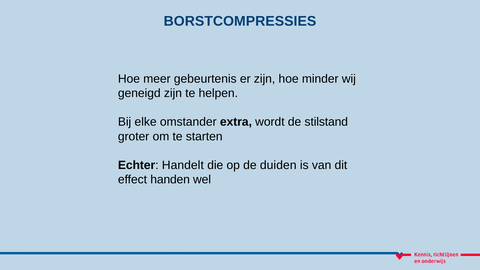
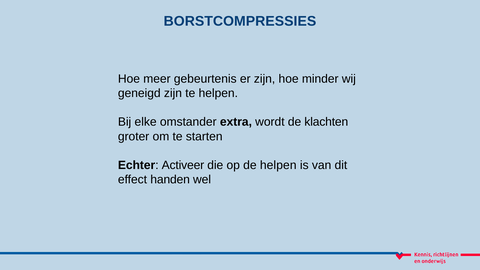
stilstand: stilstand -> klachten (326, 122)
Handelt: Handelt -> Activeer (183, 165)
de duiden: duiden -> helpen (278, 165)
